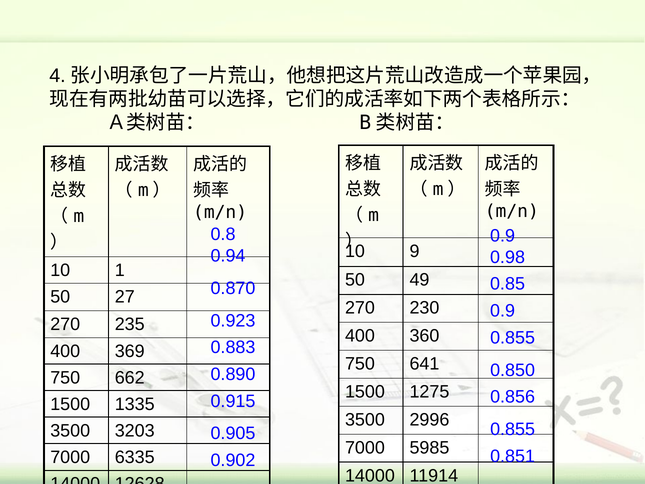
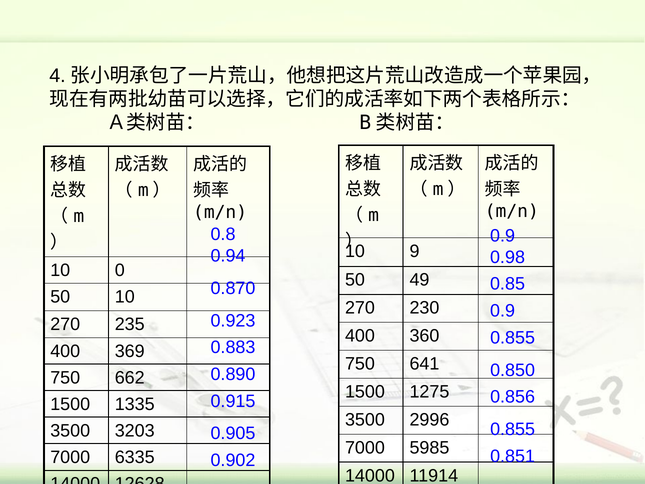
1: 1 -> 0 (120, 270)
50 27: 27 -> 10 (125, 297)
